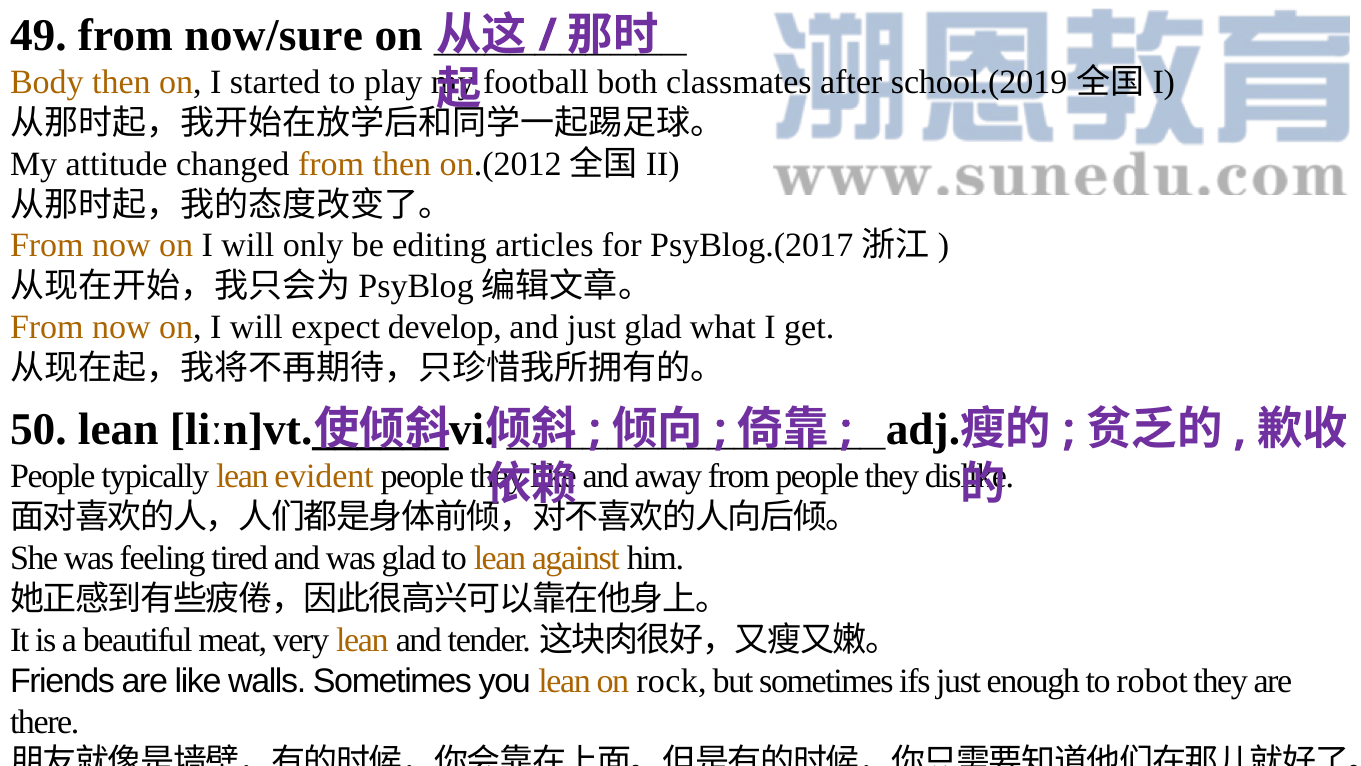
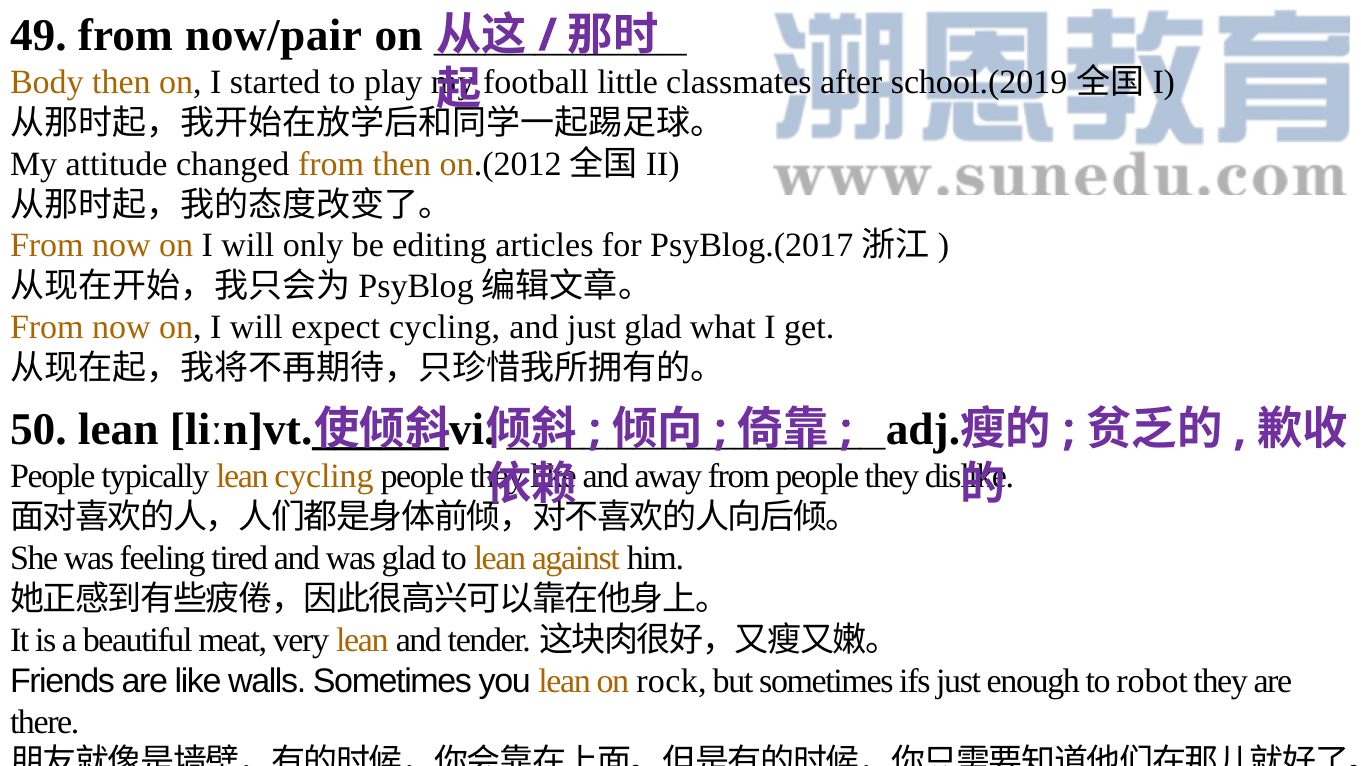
now/sure: now/sure -> now/pair (274, 35)
both: both -> little (628, 82)
expect develop: develop -> cycling (445, 327)
lean evident: evident -> cycling (324, 476)
